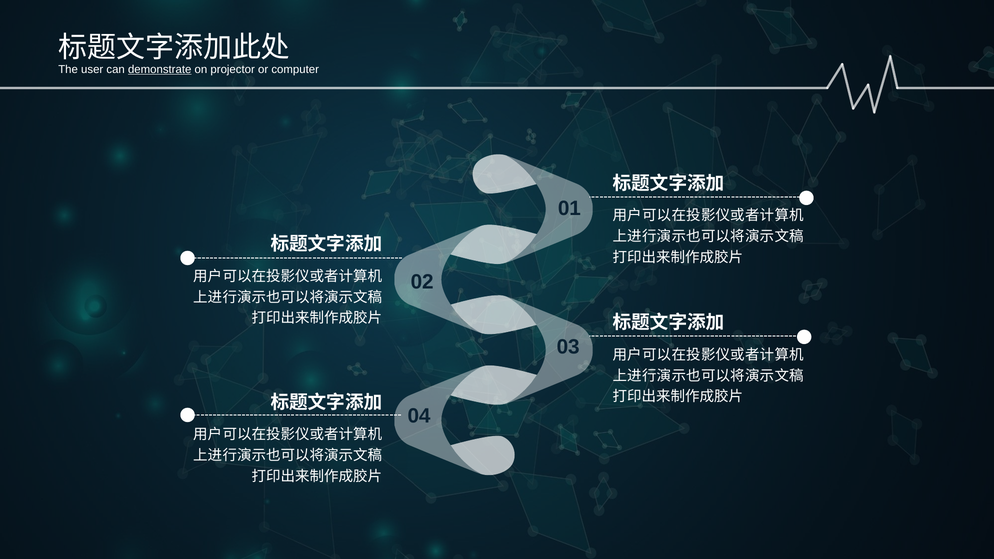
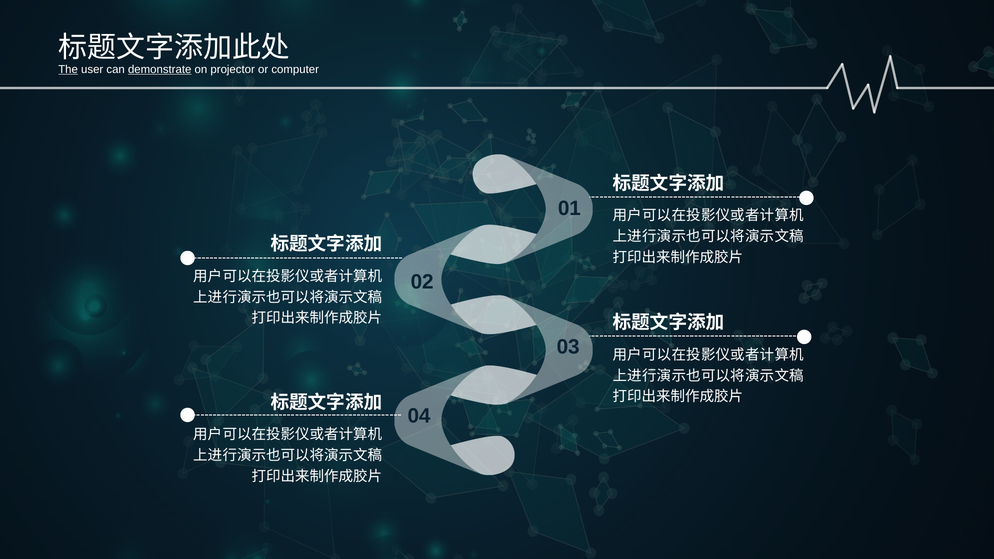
The underline: none -> present (68, 69)
